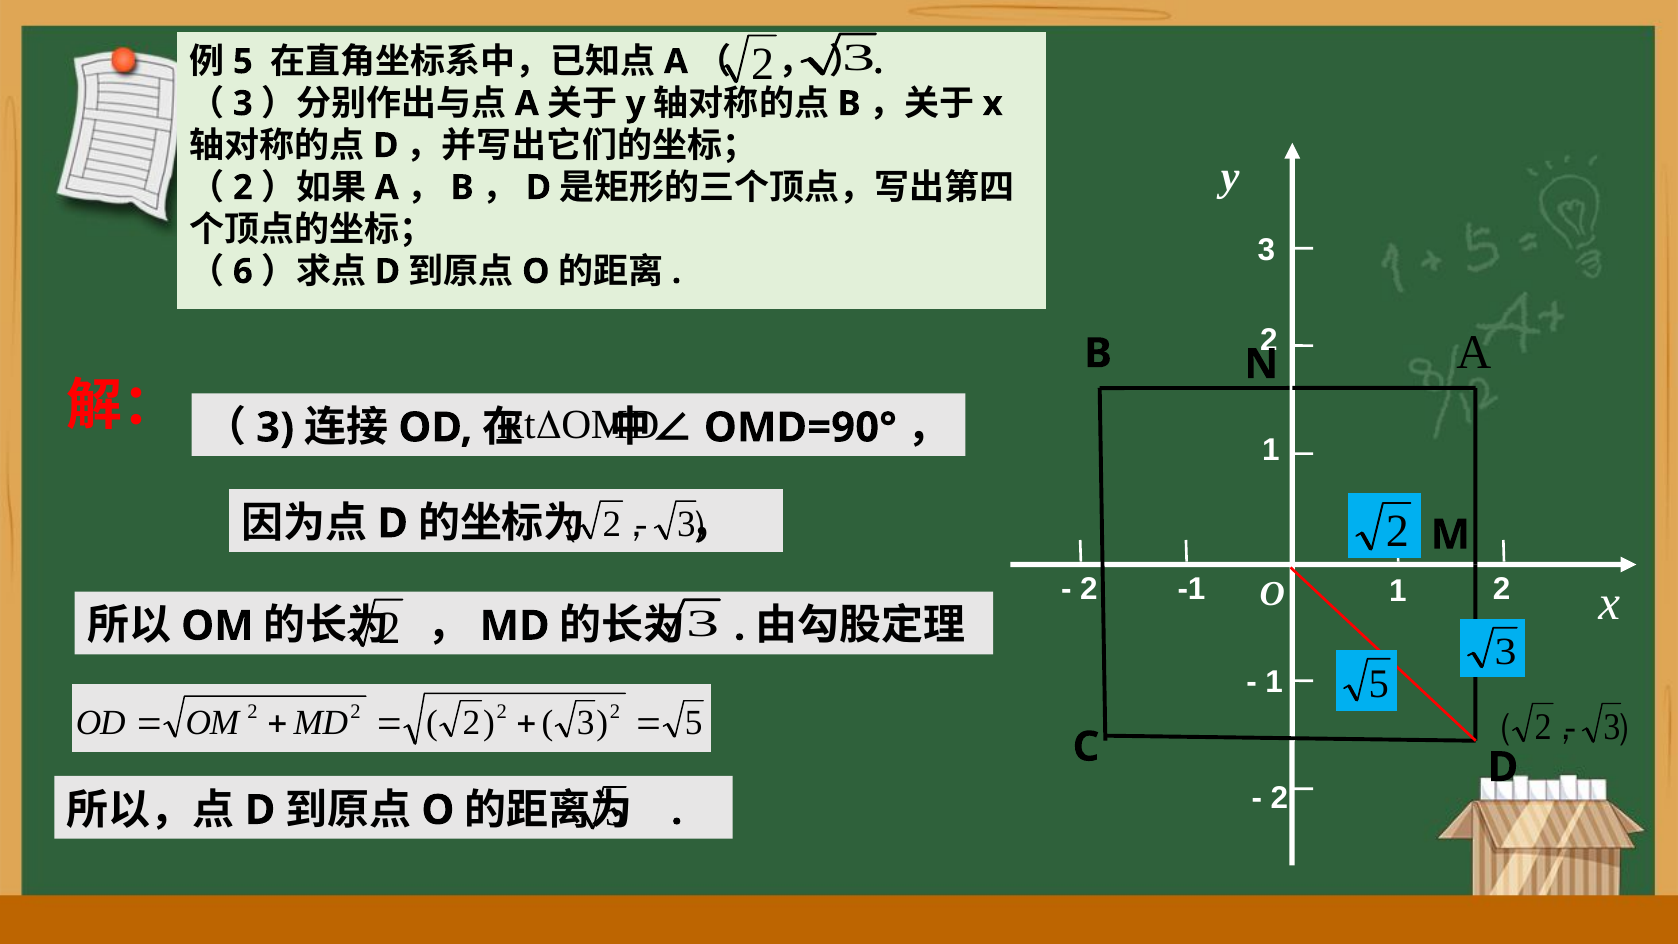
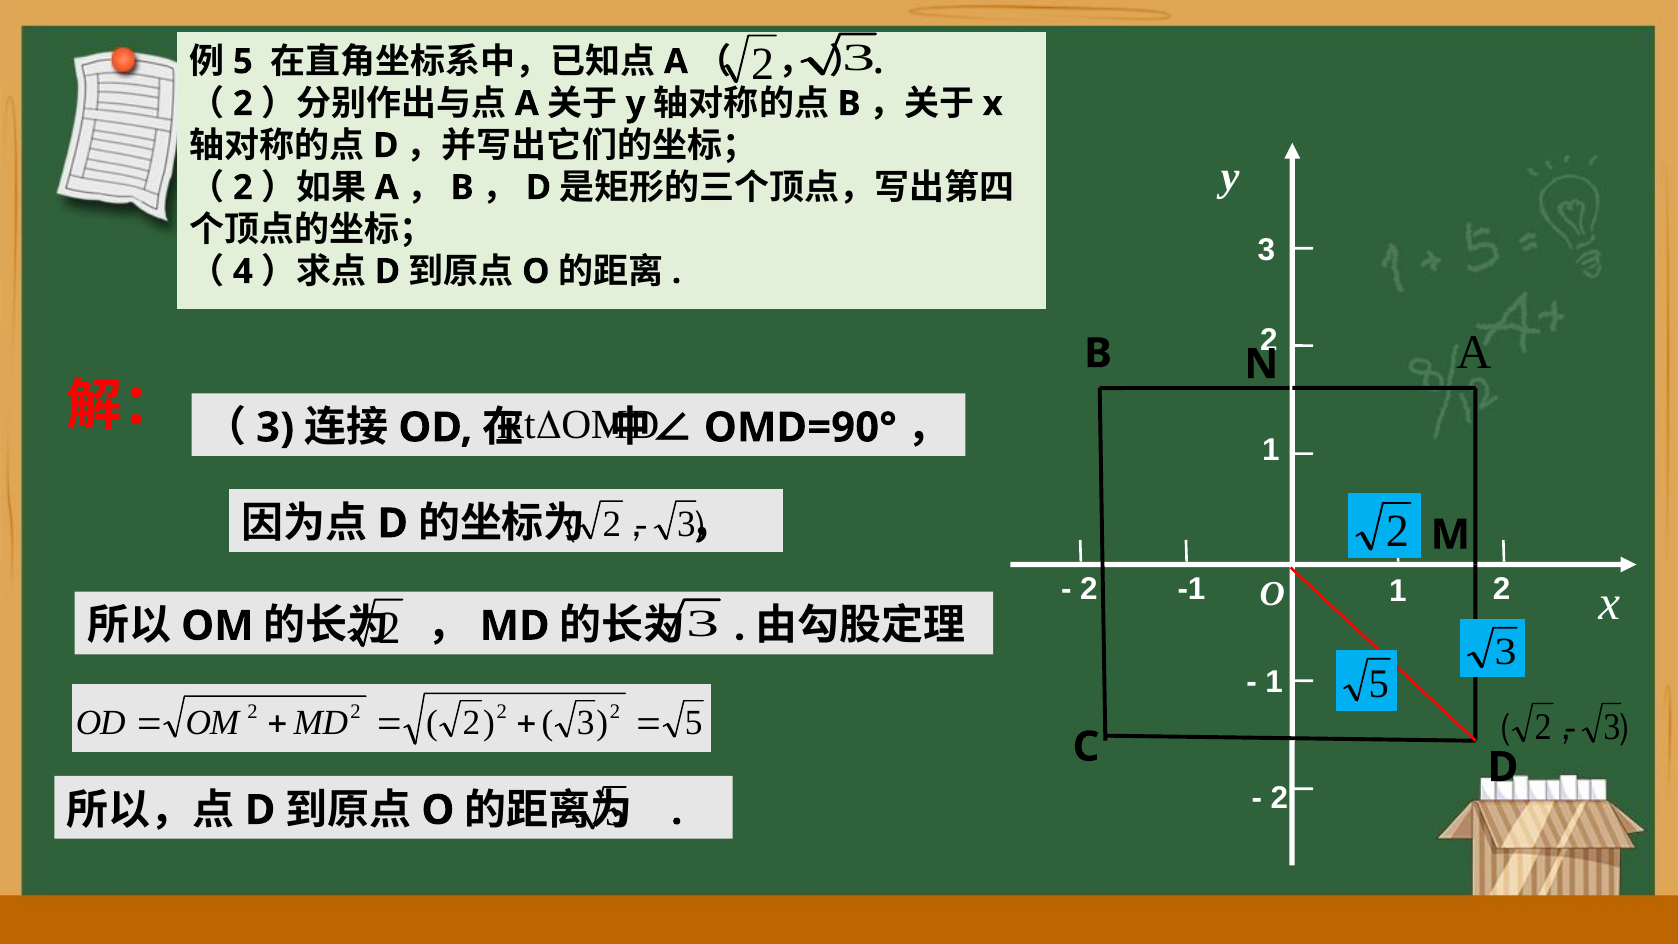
3: 3 -> 2 (243, 104)
6: 6 -> 4 (243, 271)
